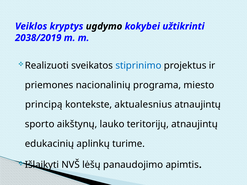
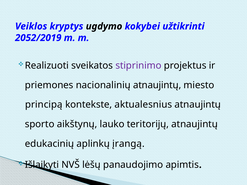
2038/2019: 2038/2019 -> 2052/2019 (38, 38)
stiprinimo colour: blue -> purple (138, 66)
nacionalinių programa: programa -> atnaujintų (157, 85)
turime: turime -> įrangą (128, 144)
